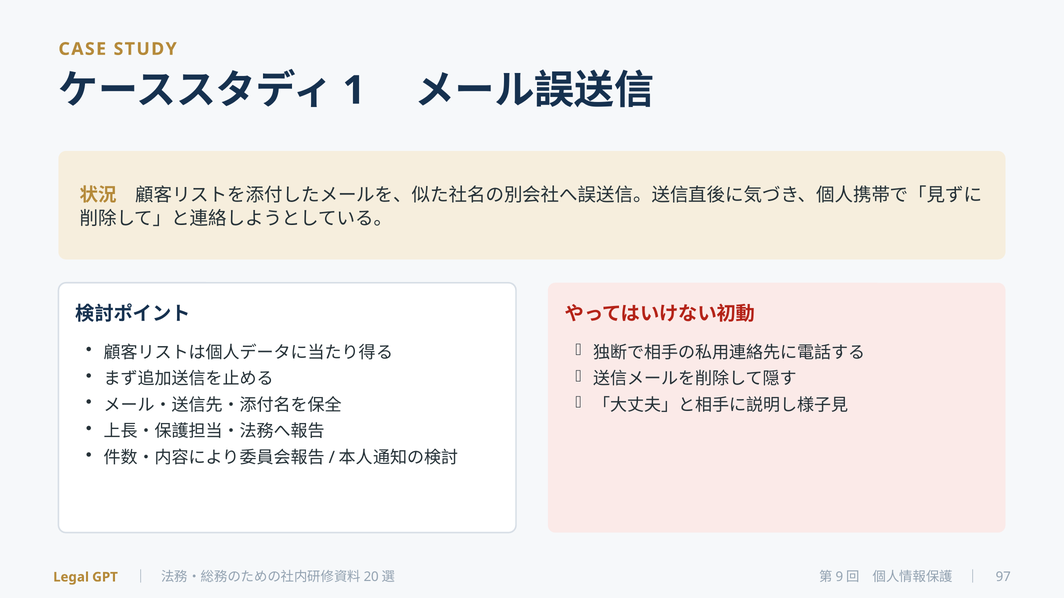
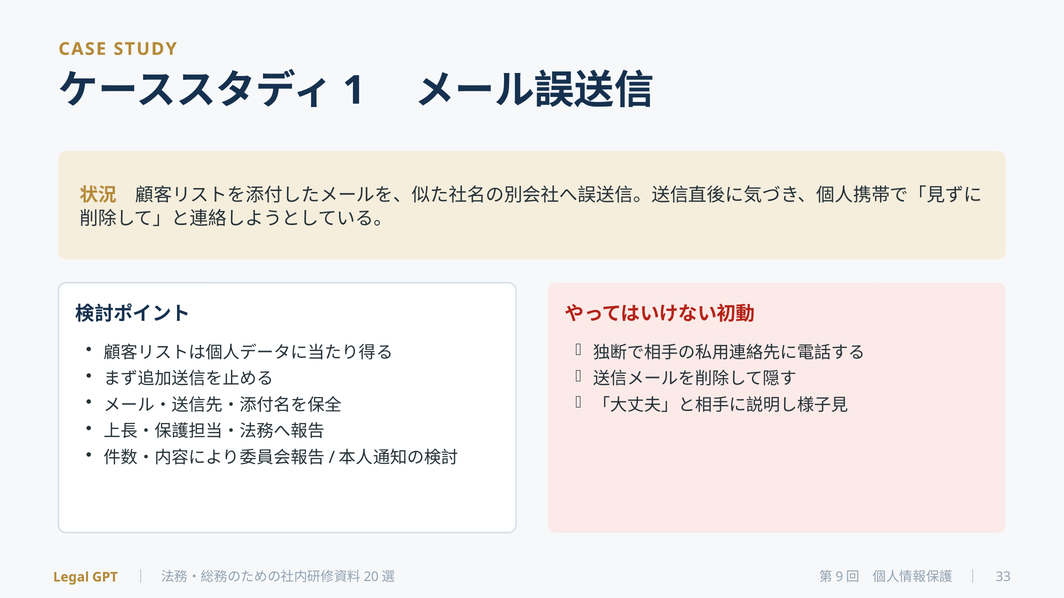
97: 97 -> 33 (1003, 578)
